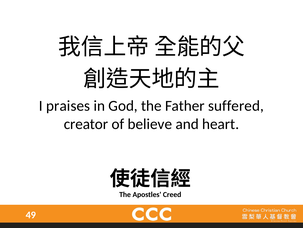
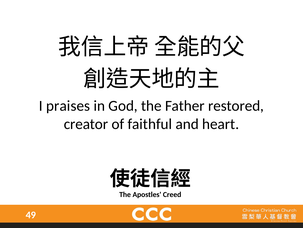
suffered: suffered -> restored (236, 106)
believe: believe -> faithful (150, 124)
